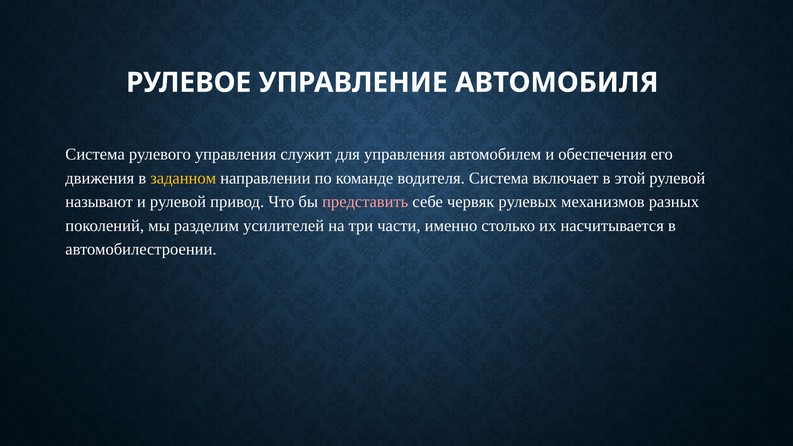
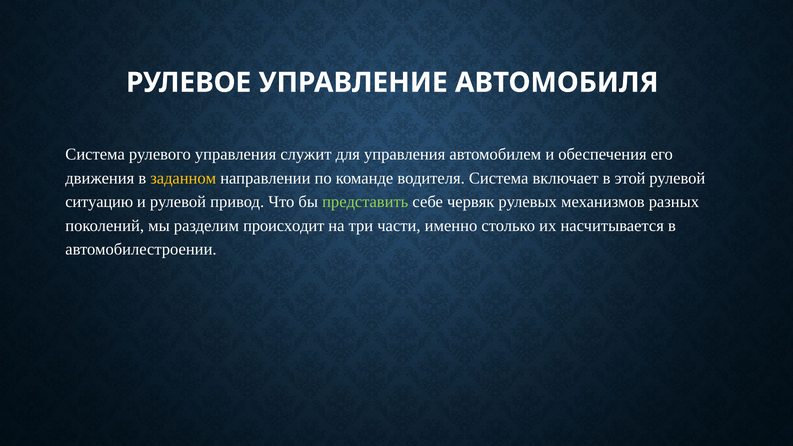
называют: называют -> ситуацию (99, 202)
представить colour: pink -> light green (365, 202)
усилителей: усилителей -> происходит (284, 226)
